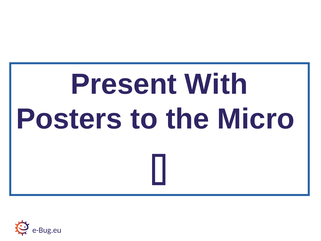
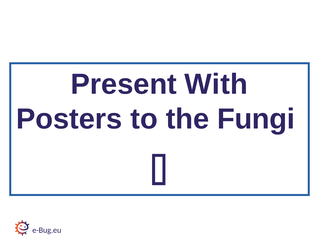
Micro: Micro -> Fungi (256, 119)
